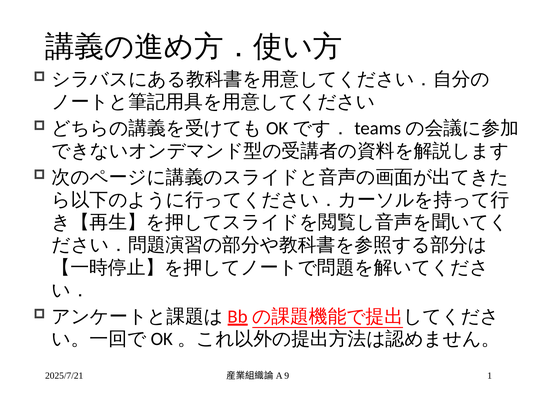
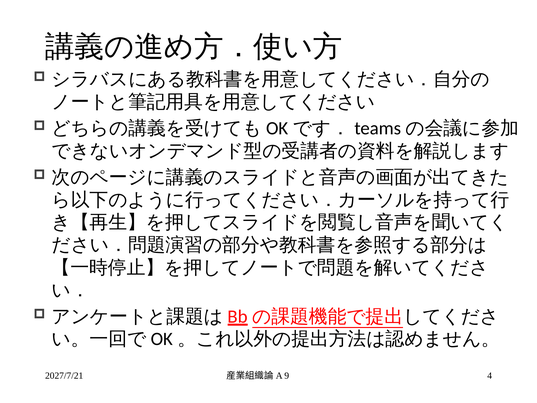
2025/7/21: 2025/7/21 -> 2027/7/21 (64, 376)
1: 1 -> 4 (490, 376)
